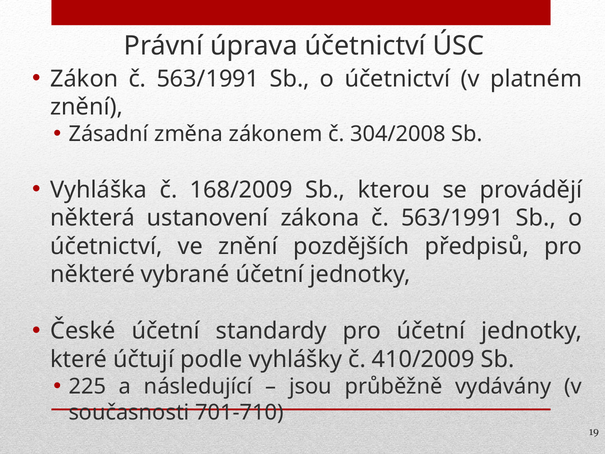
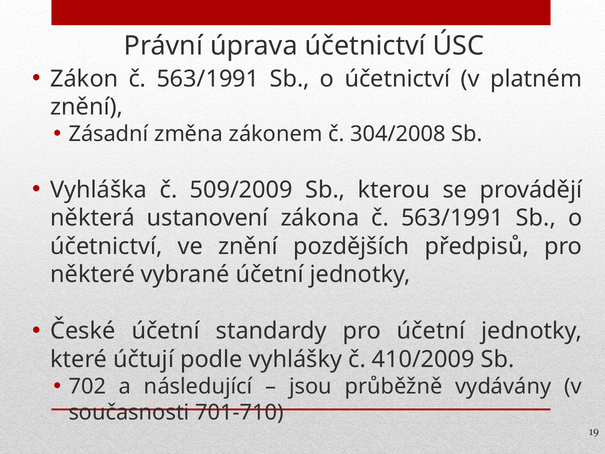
168/2009: 168/2009 -> 509/2009 (241, 190)
225: 225 -> 702 (87, 386)
